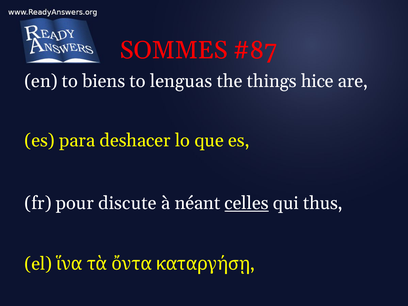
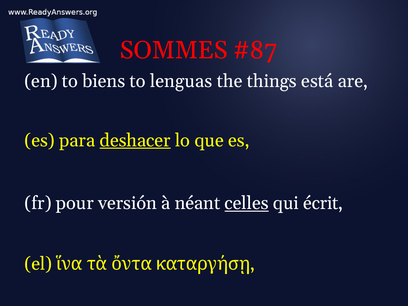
hice: hice -> está (317, 81)
deshacer underline: none -> present (135, 140)
discute: discute -> versión (127, 203)
thus: thus -> écrit (323, 203)
